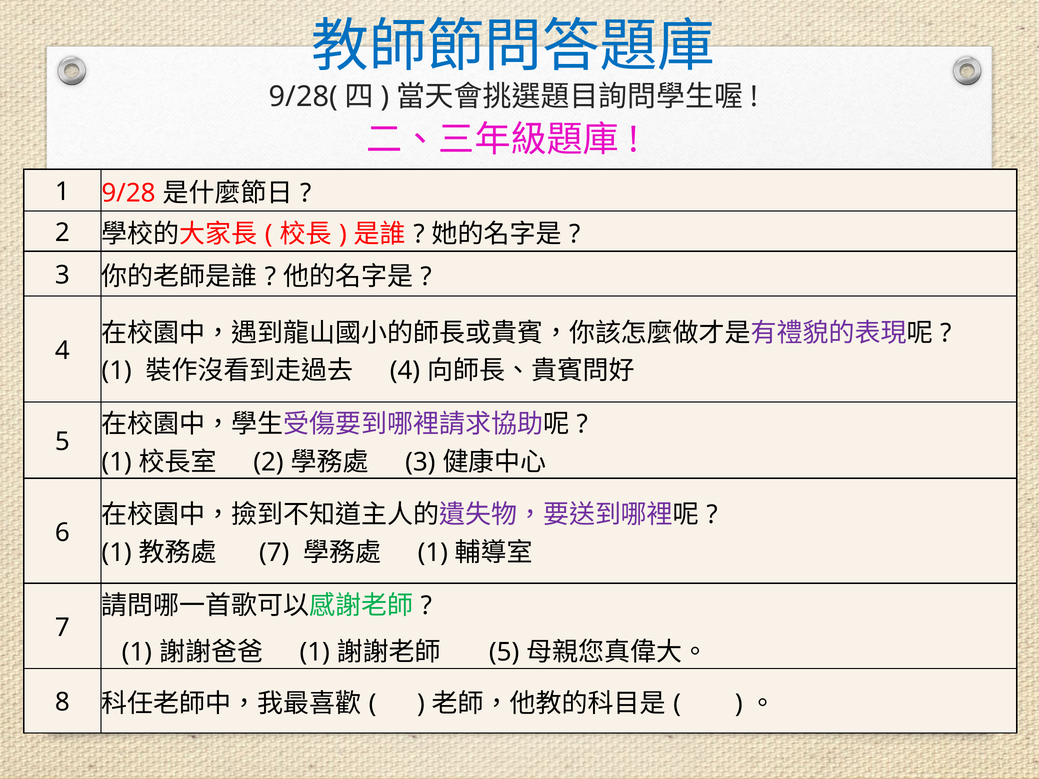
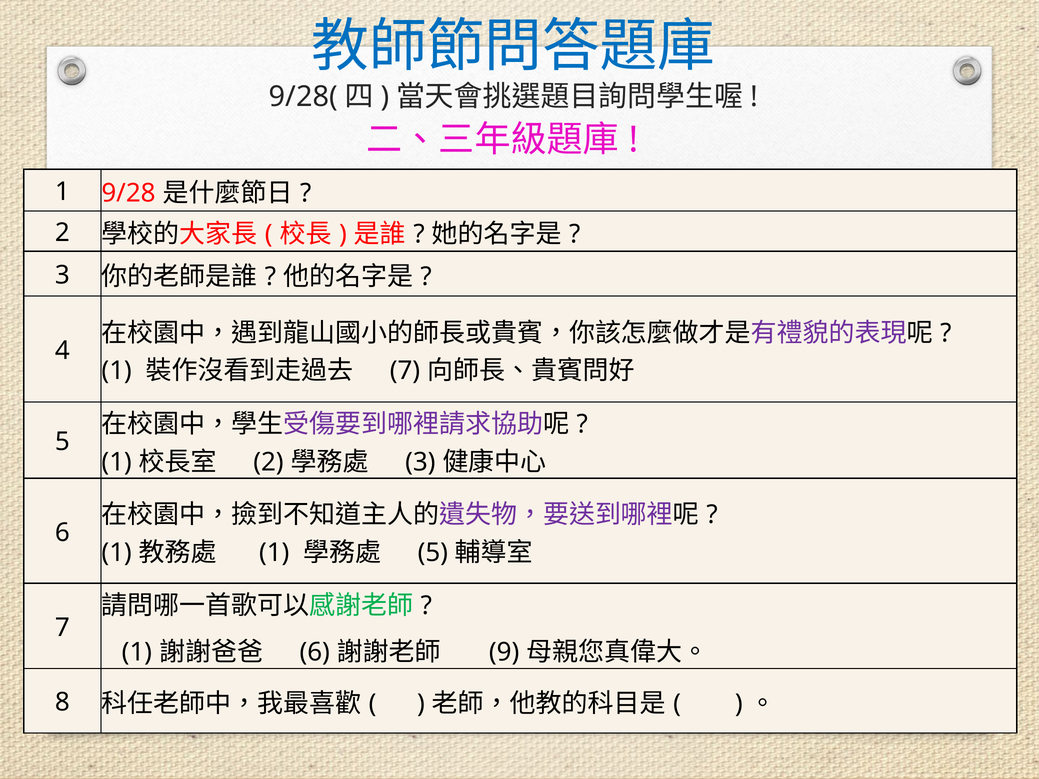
4: 4 -> 7 (405, 371)
7: 7 -> 1 (274, 553)
1: 1 -> 5 (433, 553)
1: 1 -> 6 (315, 652)
5: 5 -> 9 (504, 652)
